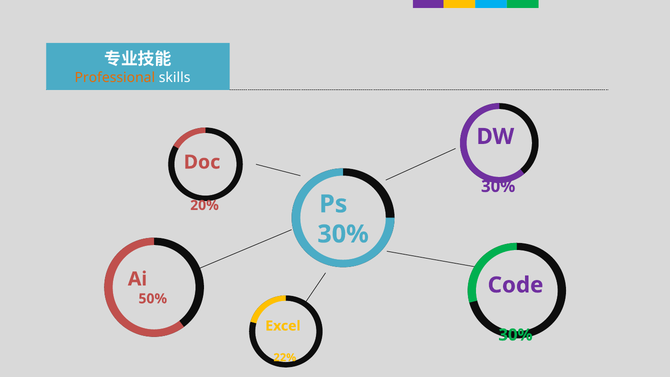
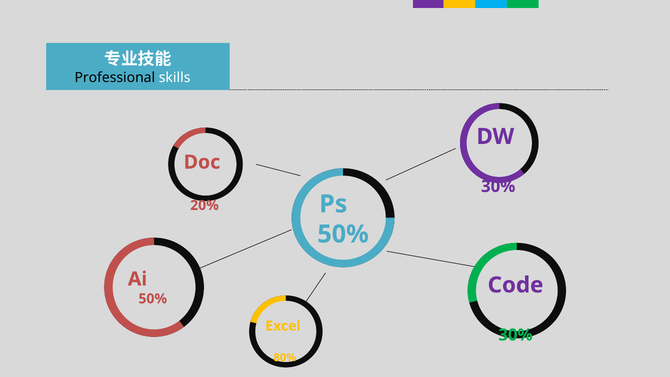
Professional colour: orange -> black (115, 77)
30%: 30% -> 50% (343, 234)
22%: 22% -> 80% (285, 357)
